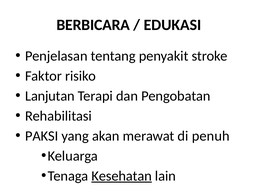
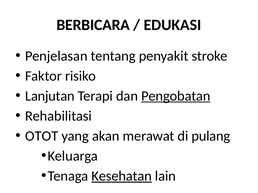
Pengobatan underline: none -> present (176, 96)
PAKSI: PAKSI -> OTOT (42, 136)
penuh: penuh -> pulang (211, 136)
